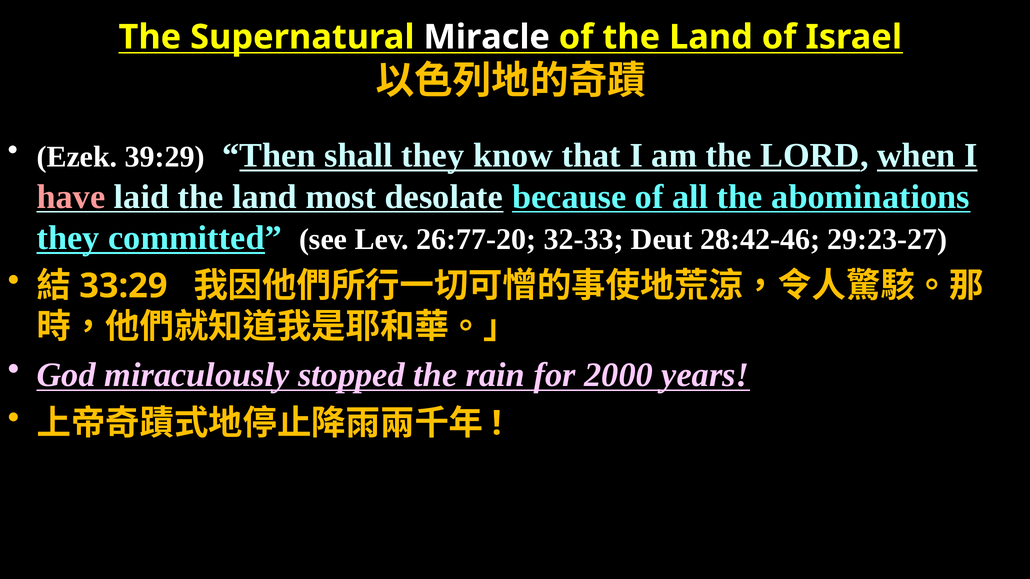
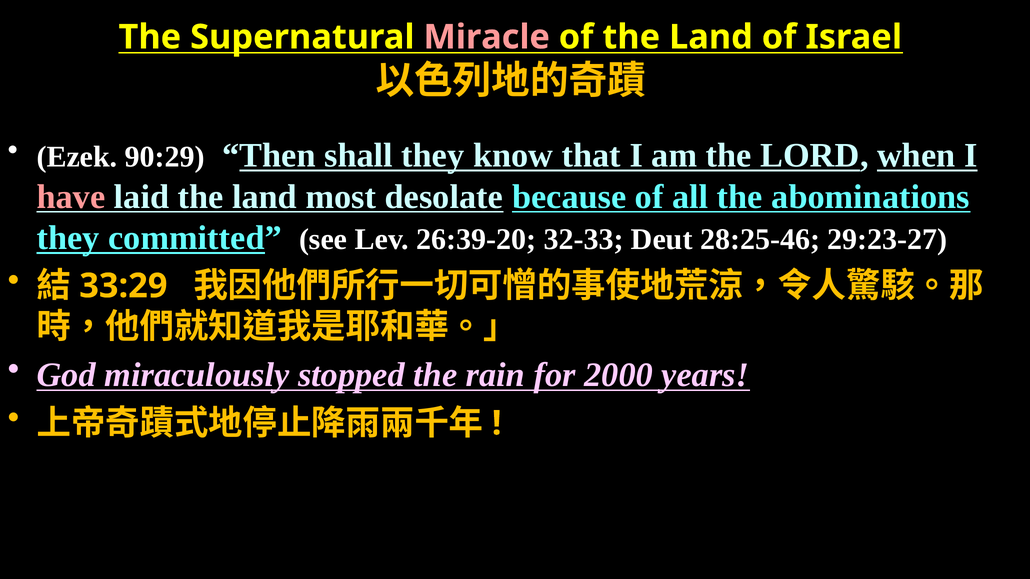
Miracle colour: white -> pink (487, 37)
39:29: 39:29 -> 90:29 (165, 157)
26:77-20: 26:77-20 -> 26:39-20 (476, 239)
28:42-46: 28:42-46 -> 28:25-46 (760, 239)
